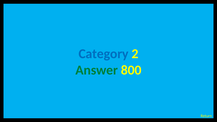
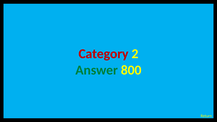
Category colour: blue -> red (104, 54)
